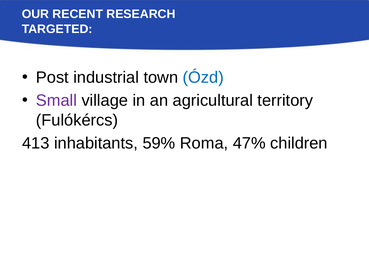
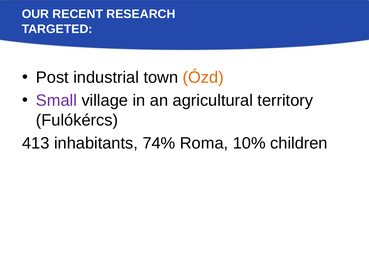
Ózd colour: blue -> orange (203, 77)
59%: 59% -> 74% (159, 143)
47%: 47% -> 10% (249, 143)
